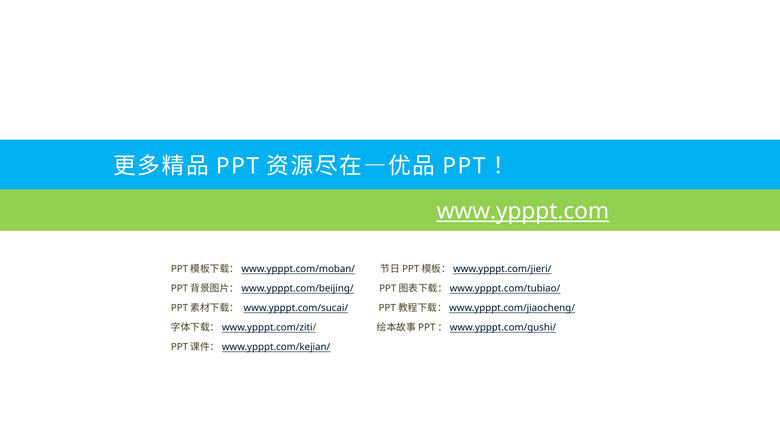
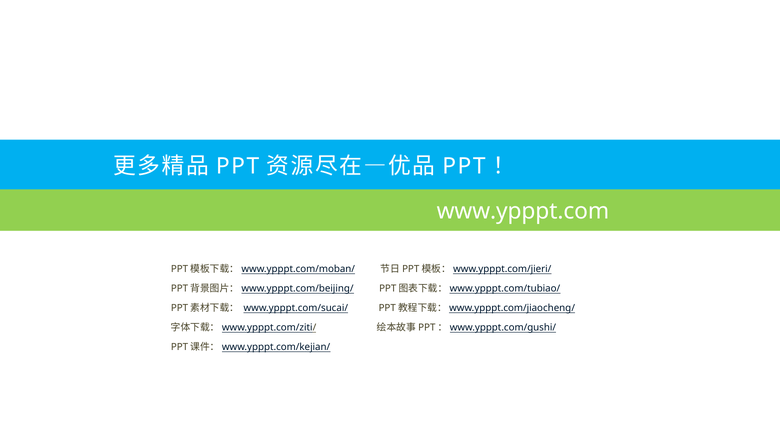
www.ypppt.com underline: present -> none (523, 211)
